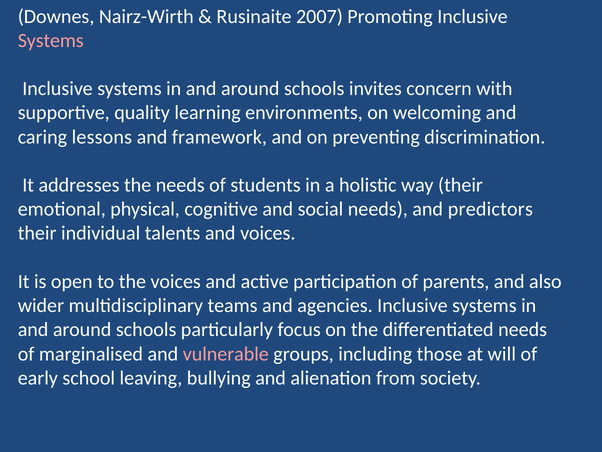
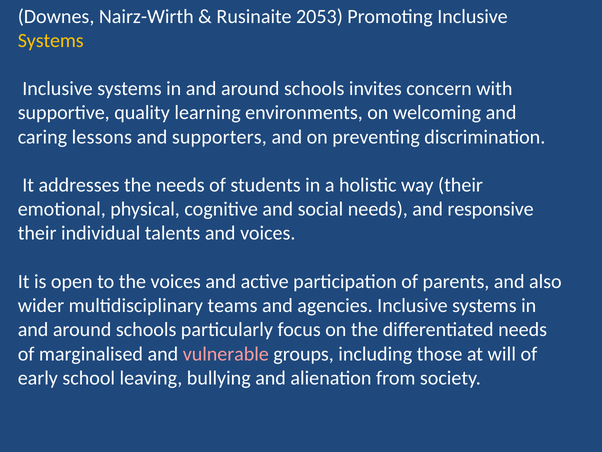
2007: 2007 -> 2053 (319, 16)
Systems colour: pink -> yellow (51, 40)
framework: framework -> supporters (219, 137)
predictors: predictors -> responsive (491, 209)
